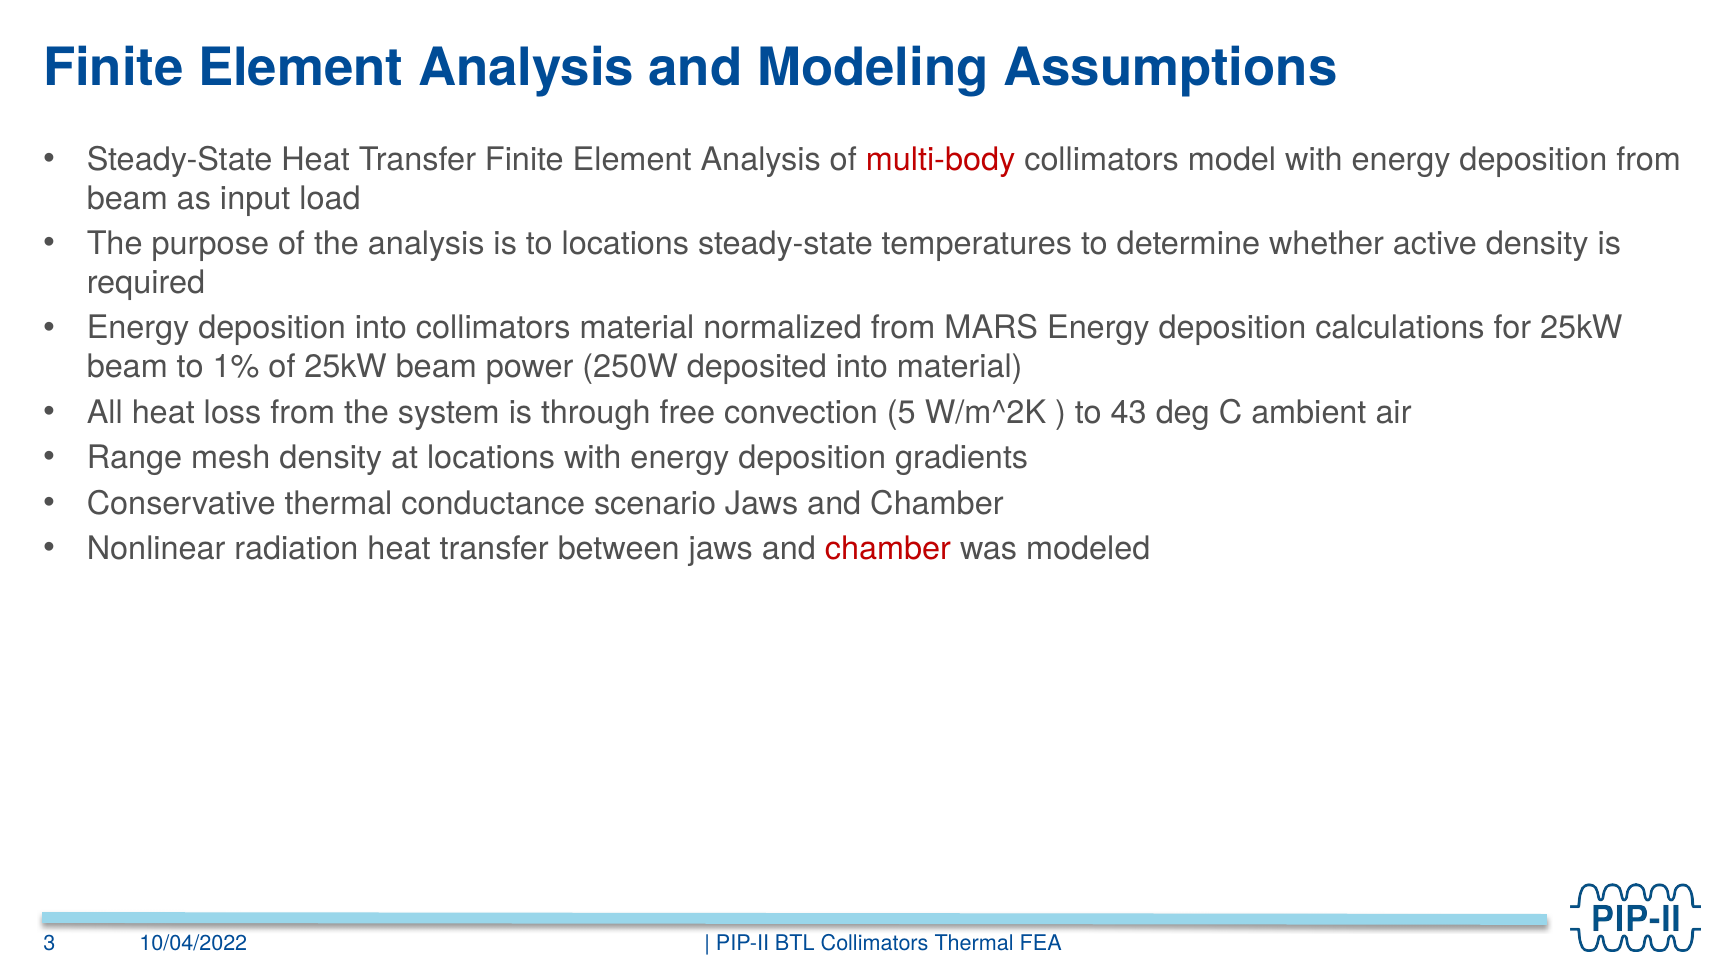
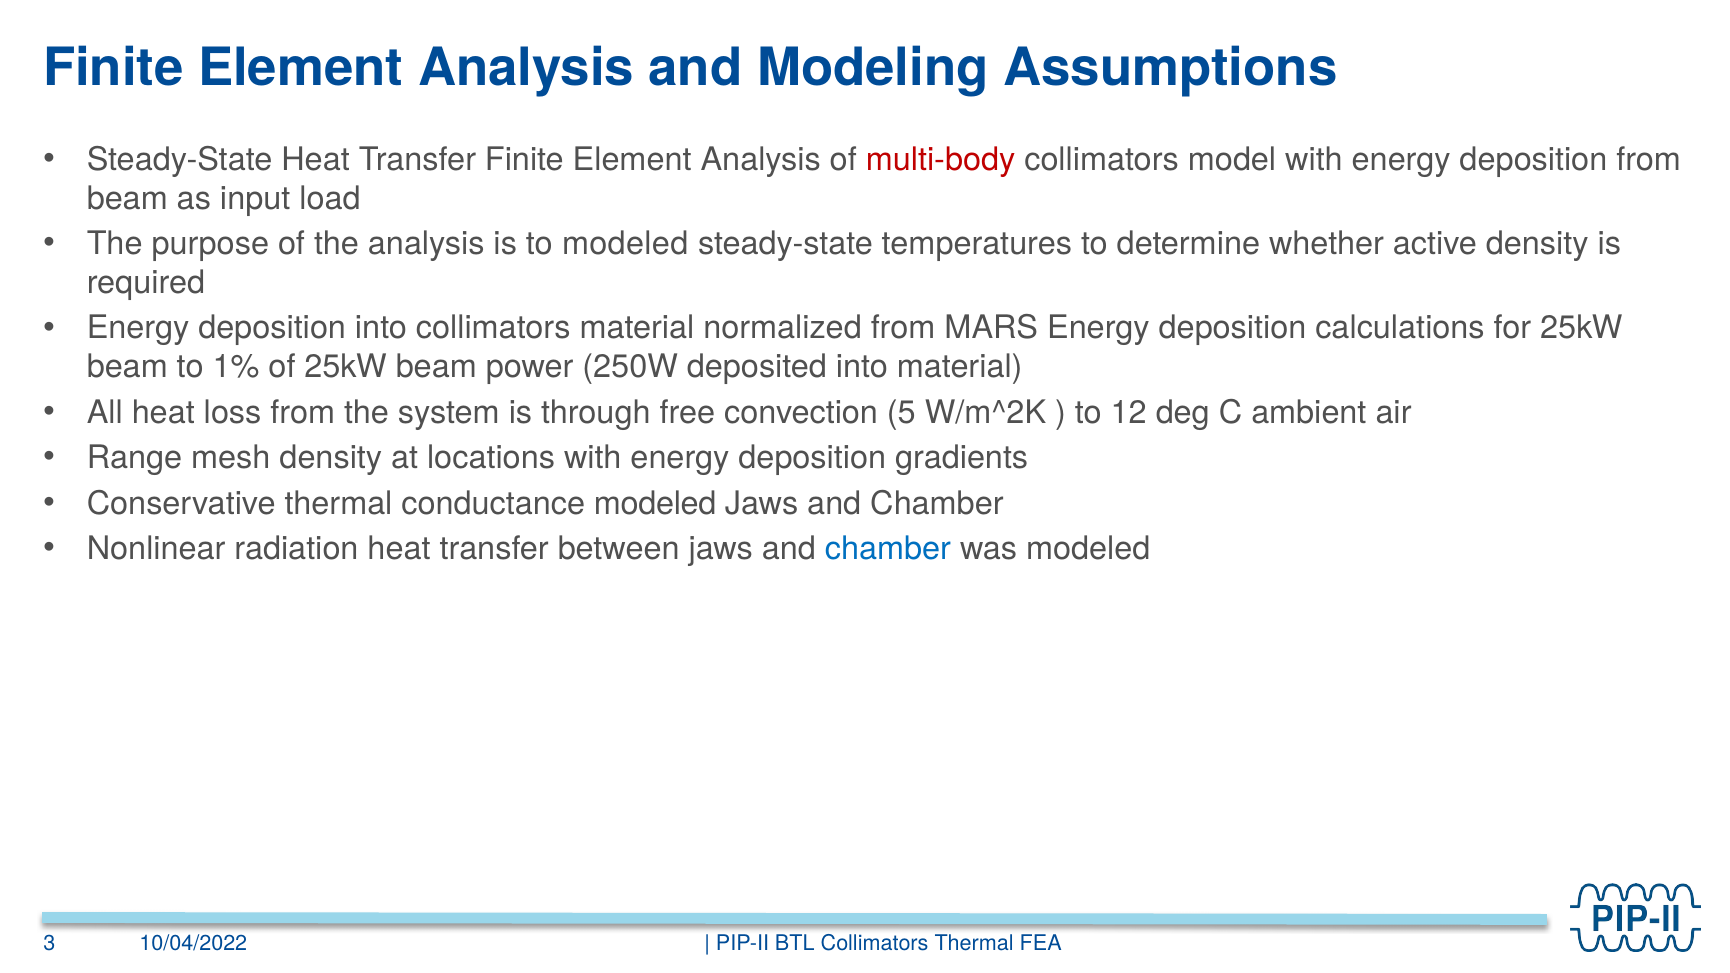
to locations: locations -> modeled (625, 244)
43: 43 -> 12 (1129, 413)
conductance scenario: scenario -> modeled (655, 503)
chamber colour: red -> blue (888, 549)
